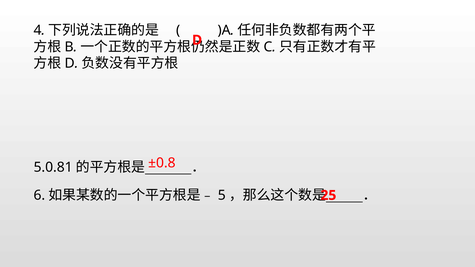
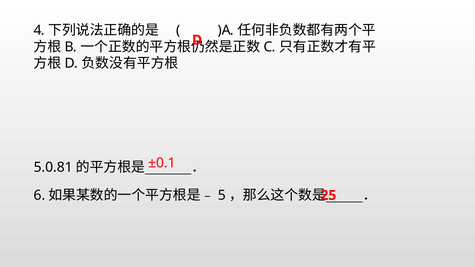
±0.8: ±0.8 -> ±0.1 (162, 163)
